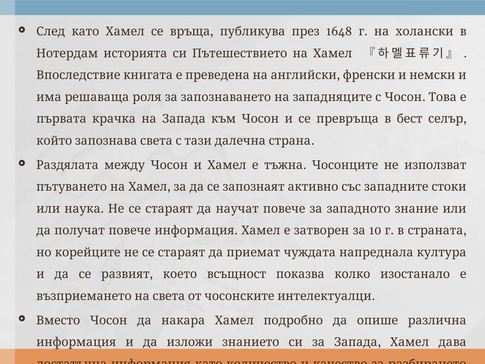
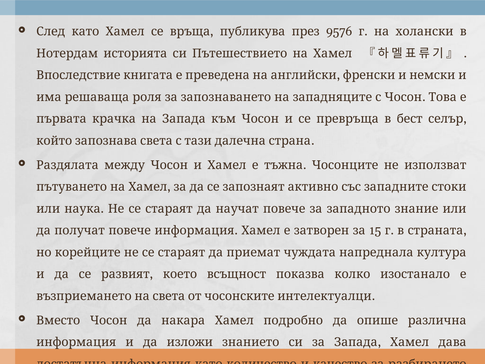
1648: 1648 -> 9576 (339, 32)
10: 10 -> 15 (375, 230)
